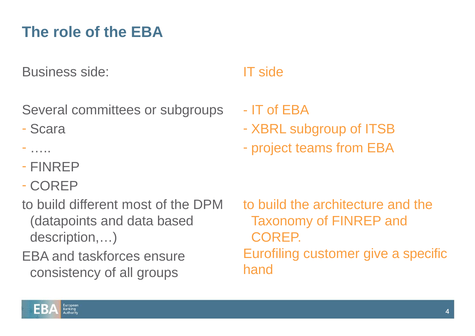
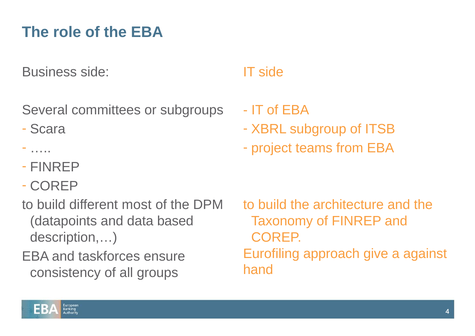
customer: customer -> approach (331, 253)
specific: specific -> against (425, 253)
